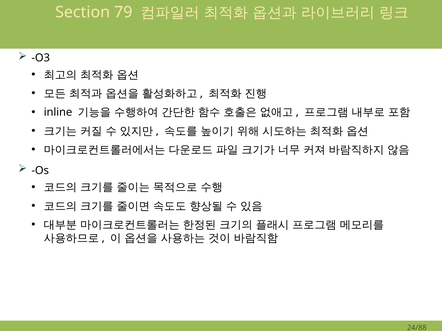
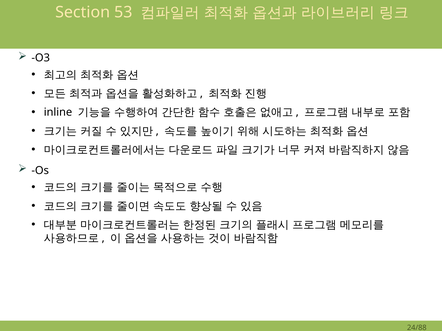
79: 79 -> 53 (123, 12)
